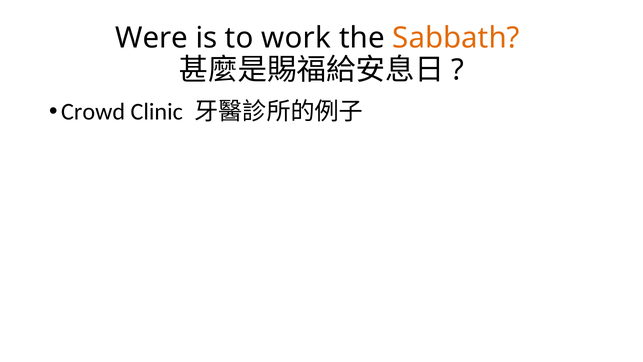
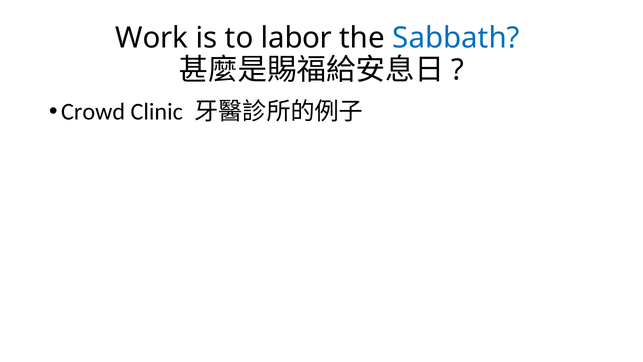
Were: Were -> Work (152, 38)
work: work -> labor (297, 38)
Sabbath colour: orange -> blue (456, 38)
